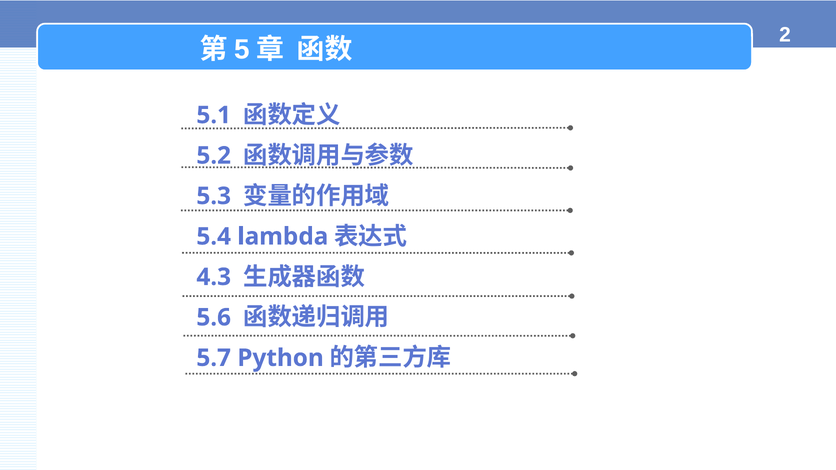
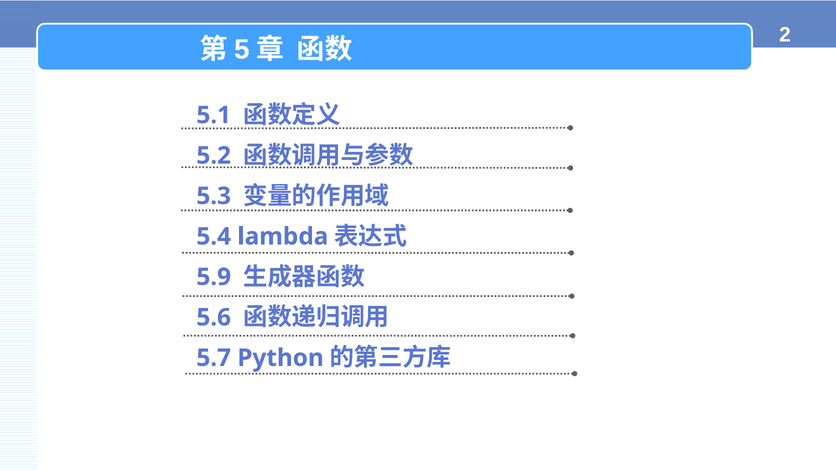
4.3: 4.3 -> 5.9 (214, 277)
